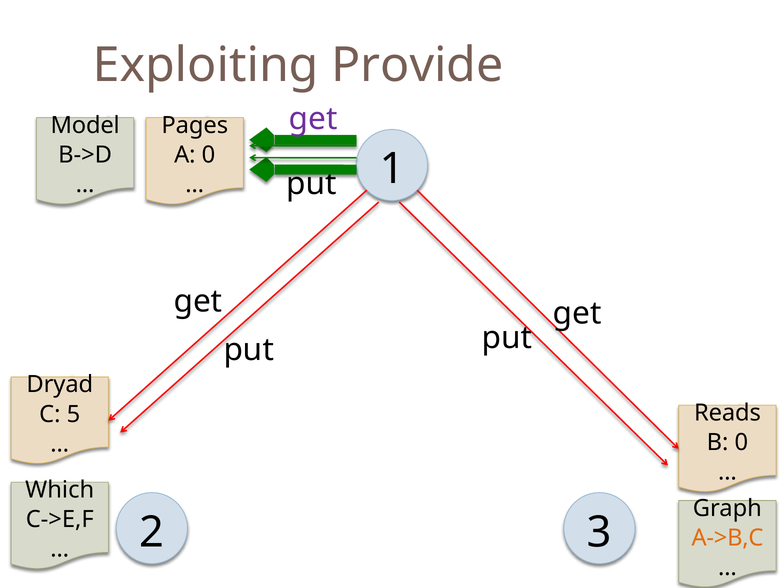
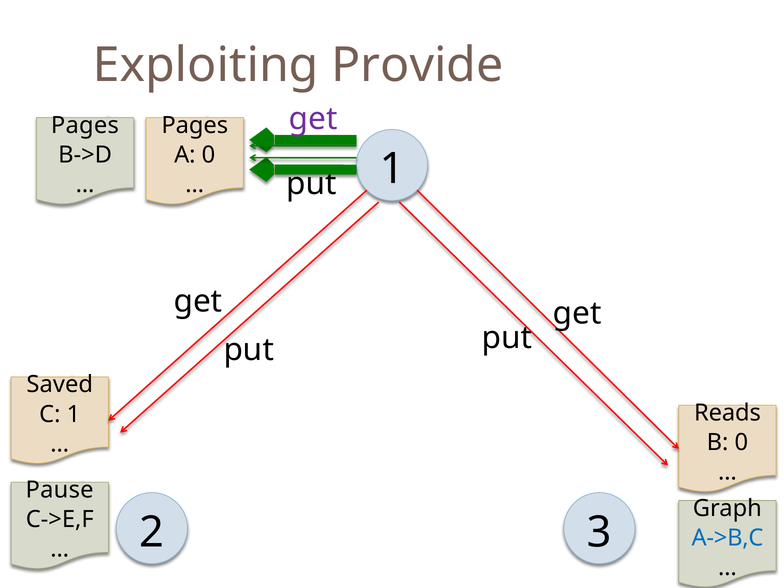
Model: Model -> Pages (85, 125)
Dryad: Dryad -> Saved (60, 385)
C 5: 5 -> 1 (73, 414)
Which: Which -> Pause (60, 490)
A->B,C colour: orange -> blue (728, 538)
